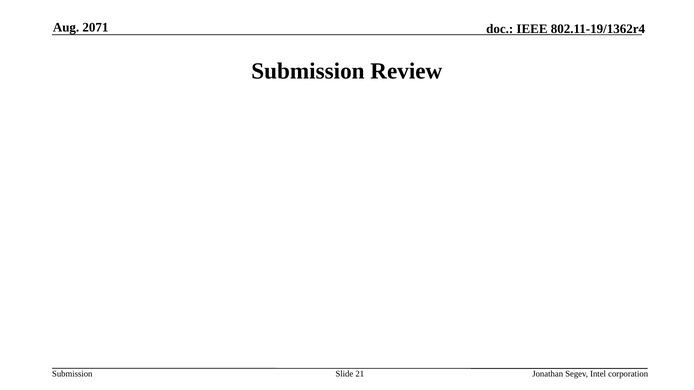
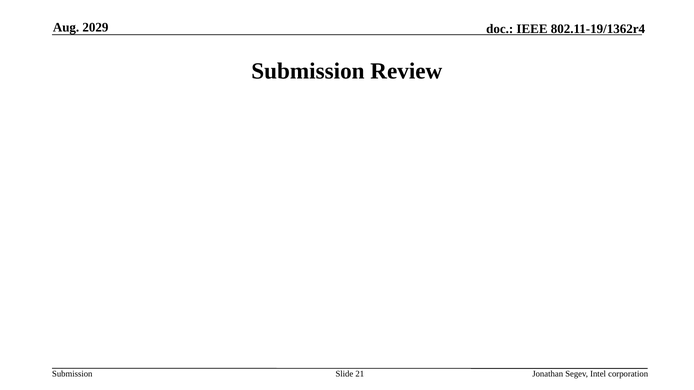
2071: 2071 -> 2029 (95, 28)
